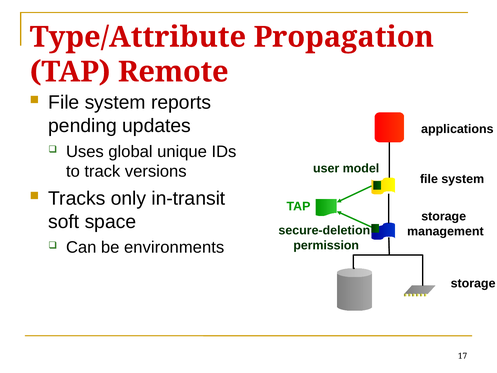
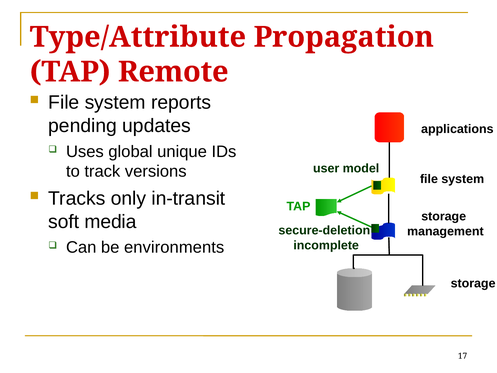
space: space -> media (110, 222)
permission: permission -> incomplete (326, 245)
